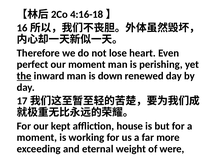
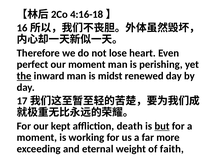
down: down -> midst (110, 76)
house: house -> death (130, 126)
but underline: none -> present (162, 126)
were: were -> faith (172, 149)
